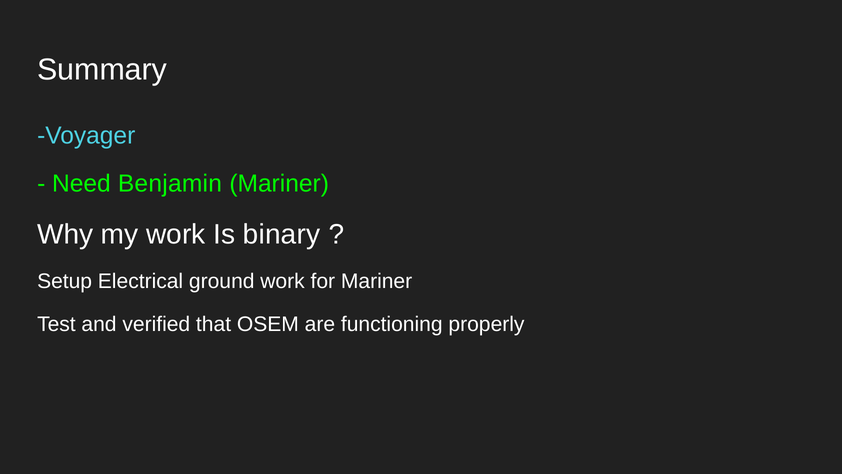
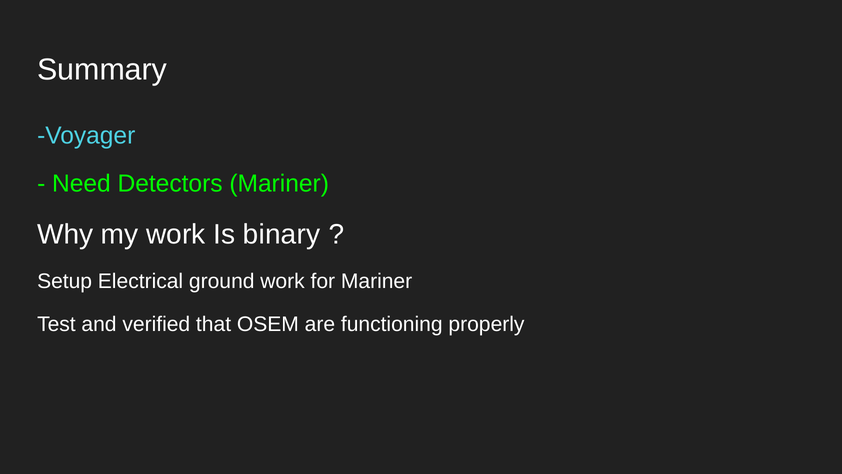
Benjamin: Benjamin -> Detectors (170, 183)
